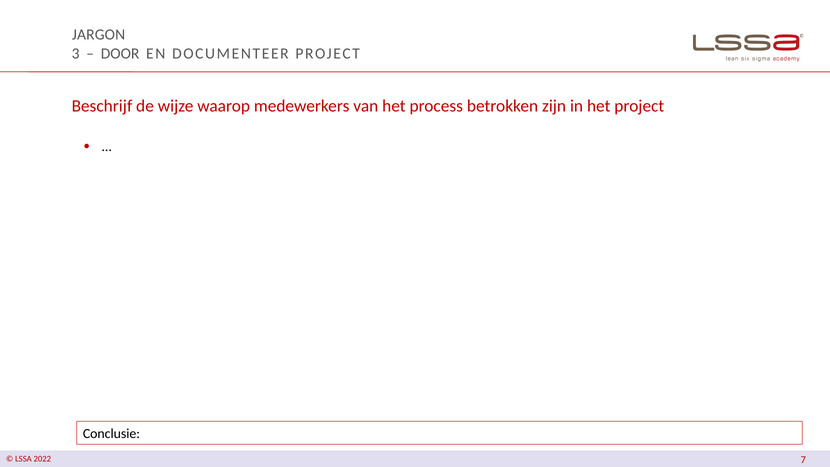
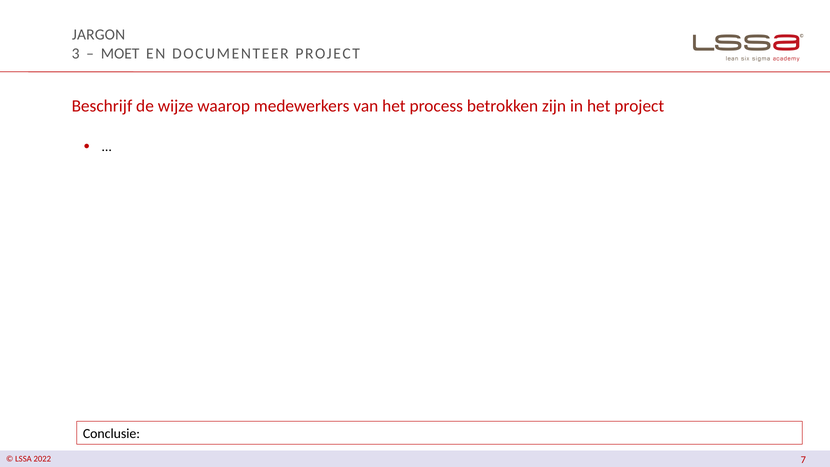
DOOR: DOOR -> MOET (120, 54)
